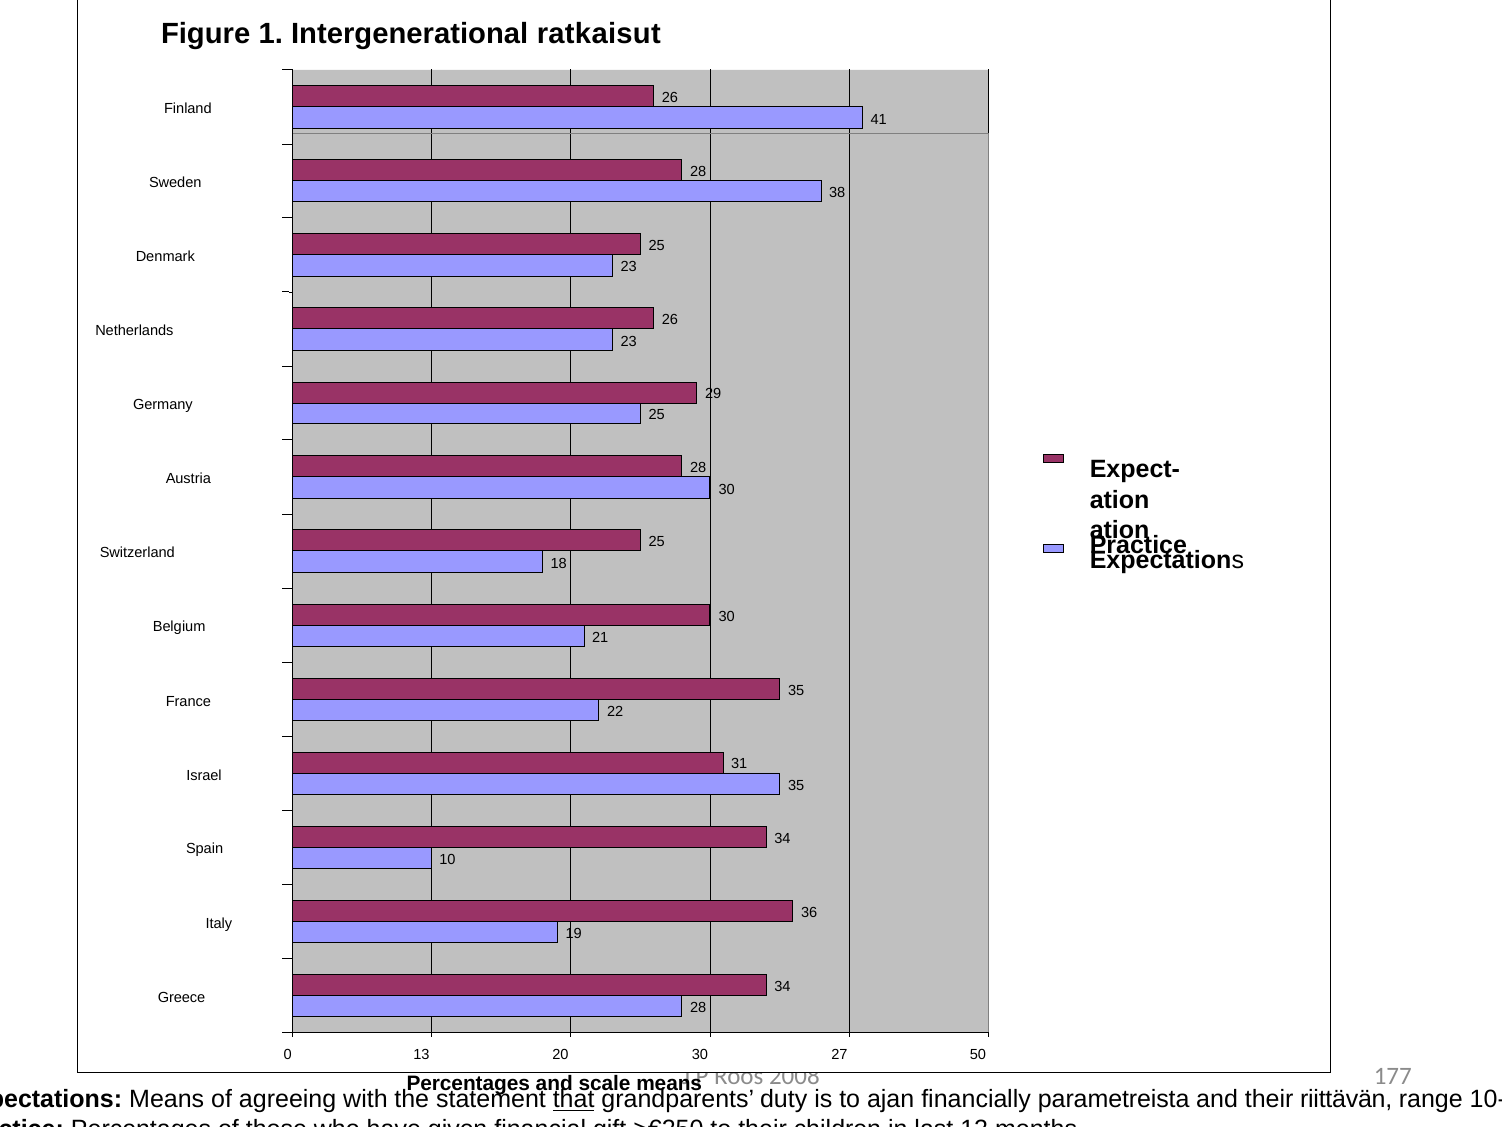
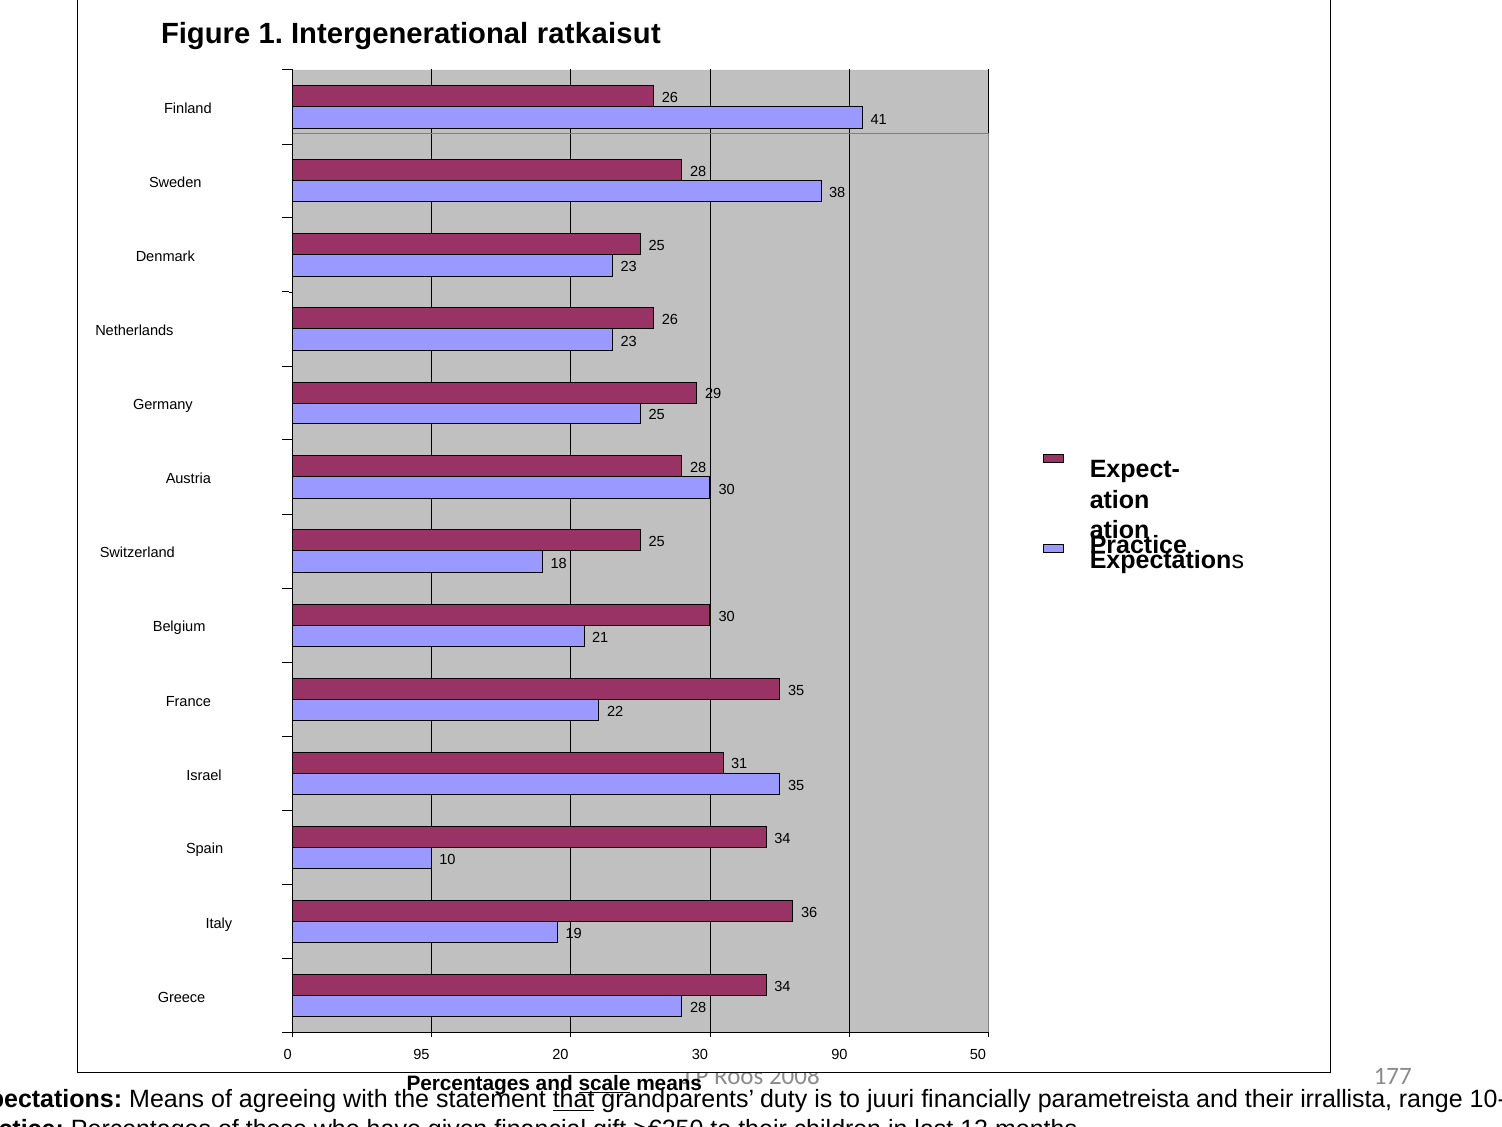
13: 13 -> 95 (421, 1054)
27: 27 -> 90 (839, 1054)
scale underline: none -> present (605, 1083)
ajan: ajan -> juuri (891, 1099)
riittävän: riittävän -> irrallista (1346, 1099)
